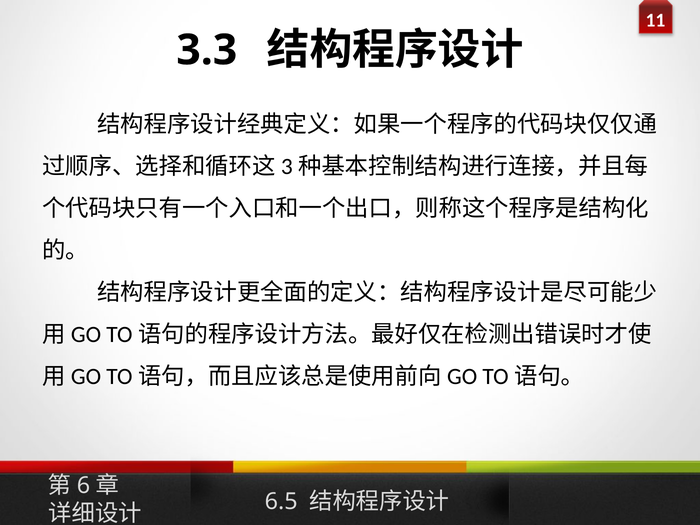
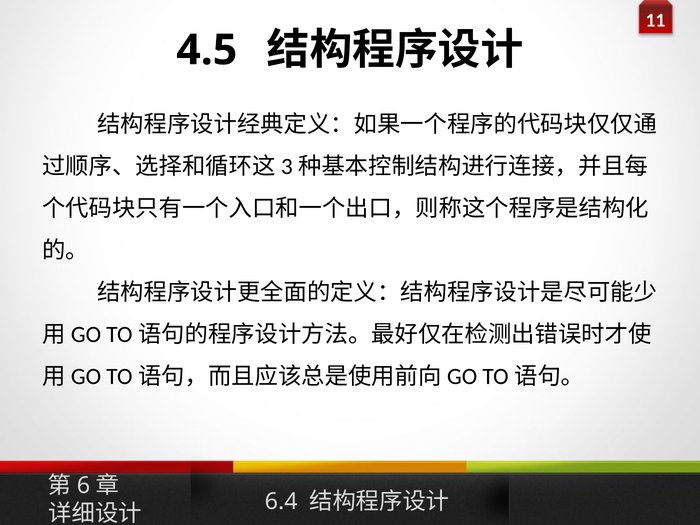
3.3: 3.3 -> 4.5 (207, 50)
6.5: 6.5 -> 6.4 (281, 501)
